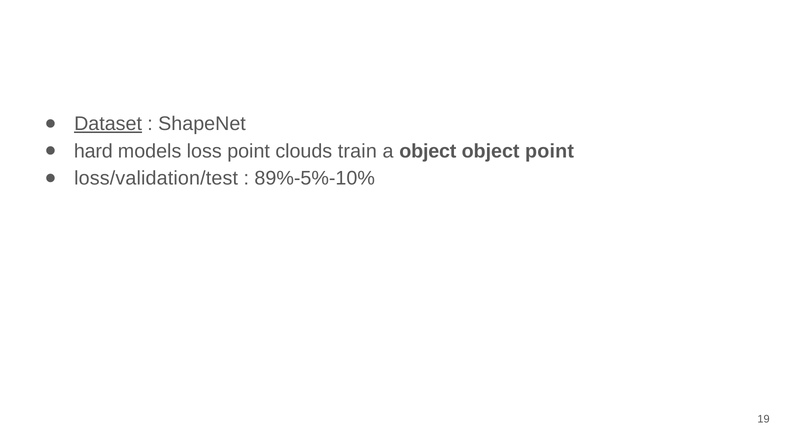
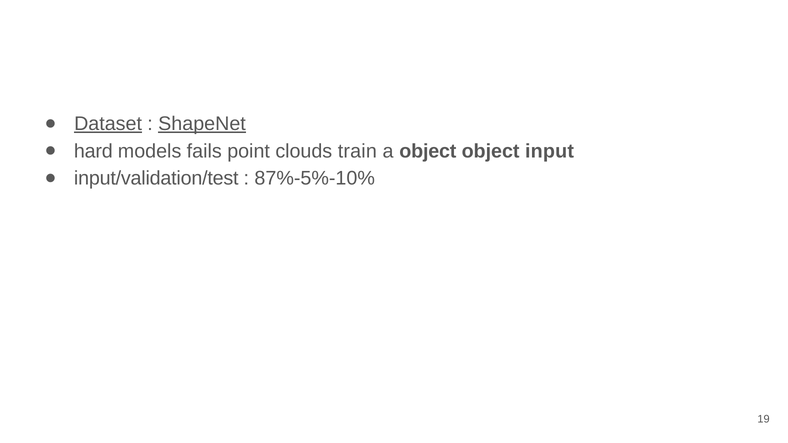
ShapeNet underline: none -> present (202, 124)
loss: loss -> fails (204, 151)
object point: point -> input (550, 151)
loss/validation/test: loss/validation/test -> input/validation/test (156, 178)
89%-5%-10%: 89%-5%-10% -> 87%-5%-10% (315, 178)
